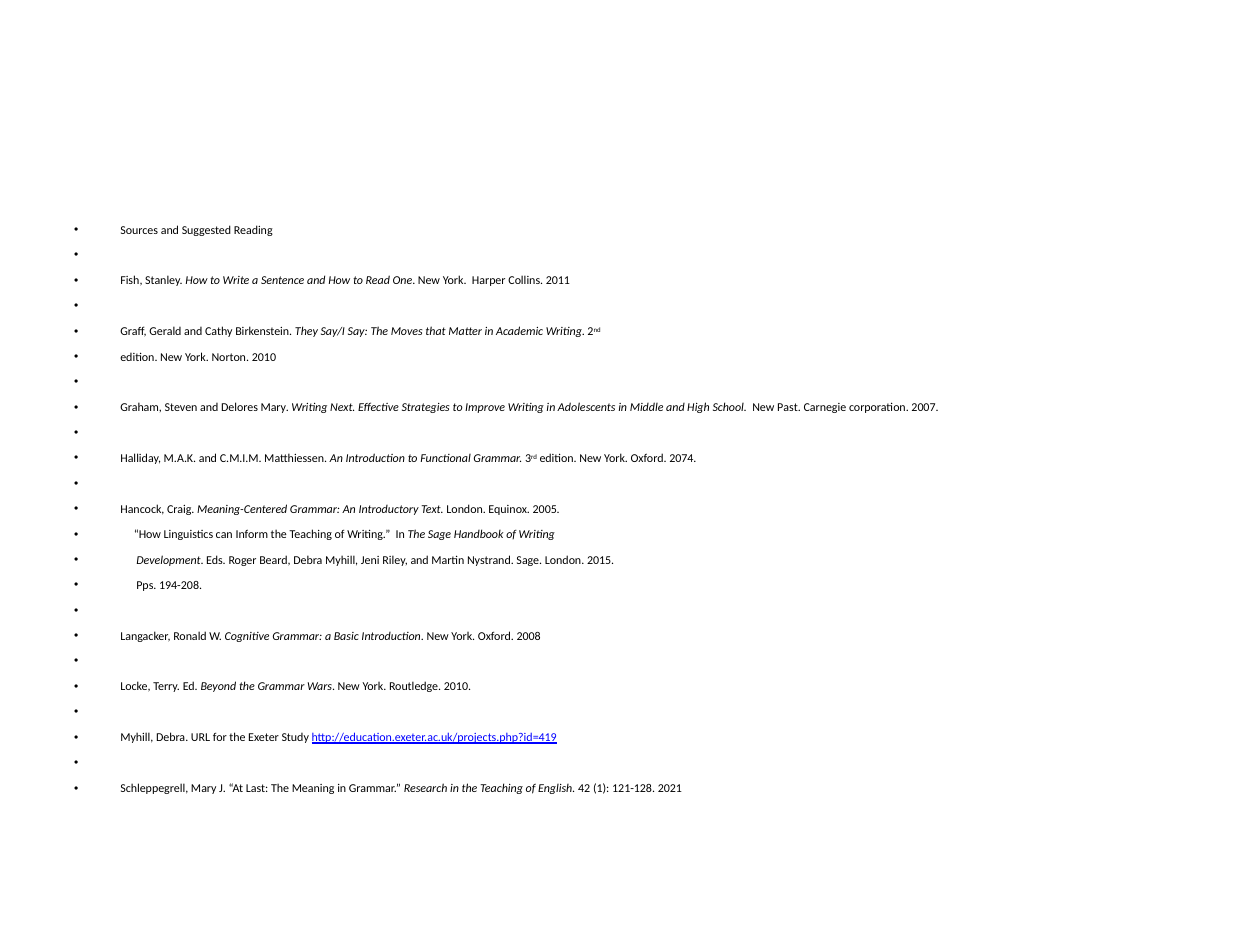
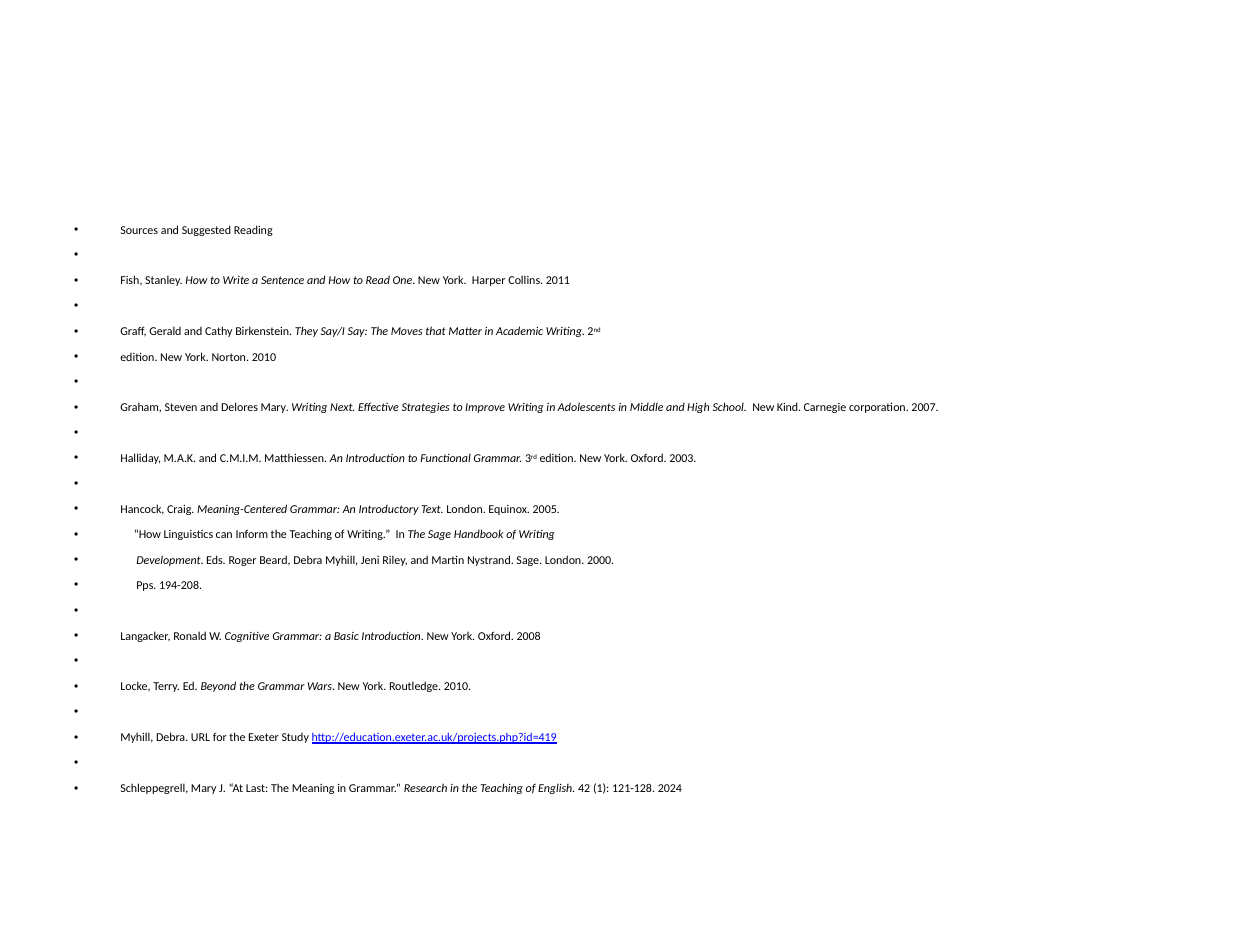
Past: Past -> Kind (789, 408)
2074: 2074 -> 2003 (683, 459)
2015: 2015 -> 2000 (601, 560)
2021: 2021 -> 2024 (670, 789)
